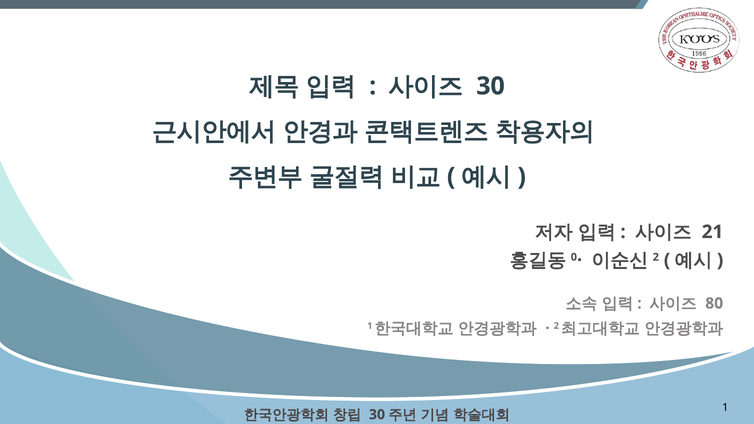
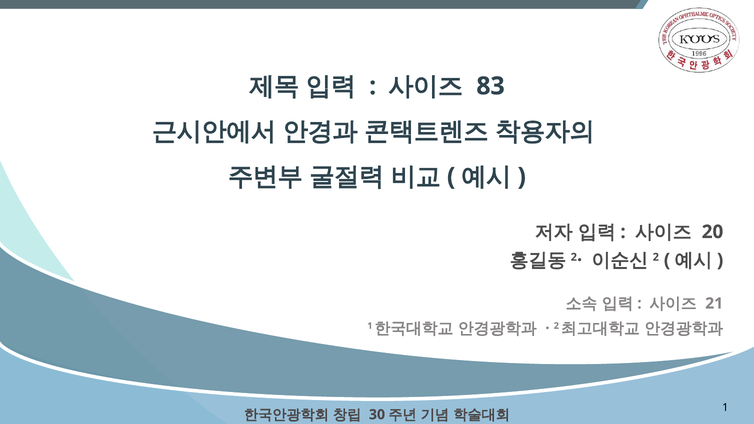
30: 30 -> 83 (491, 86)
21: 21 -> 20 (713, 232)
0: 0 -> 2 (574, 257)
80: 80 -> 21 (714, 303)
